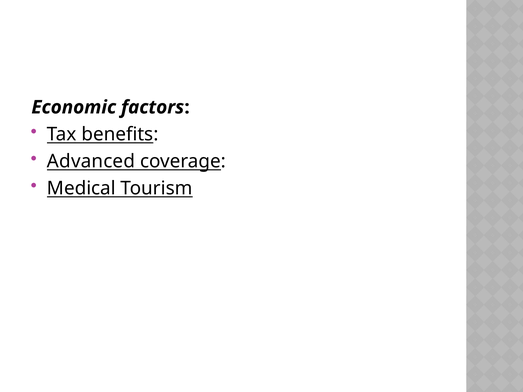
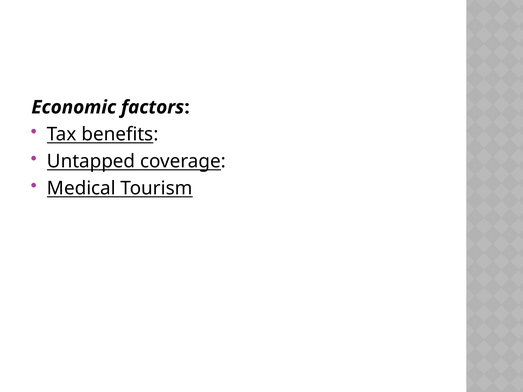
Advanced: Advanced -> Untapped (91, 161)
